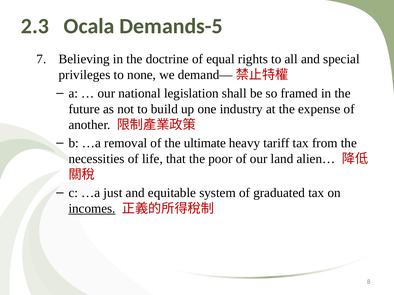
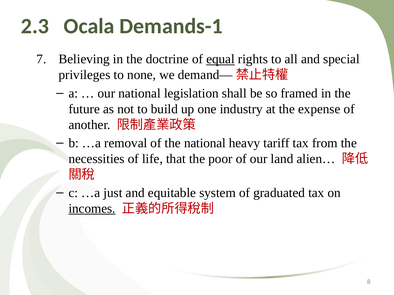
Demands-5: Demands-5 -> Demands-1 (171, 26)
equal underline: none -> present (220, 59)
the ultimate: ultimate -> national (205, 143)
